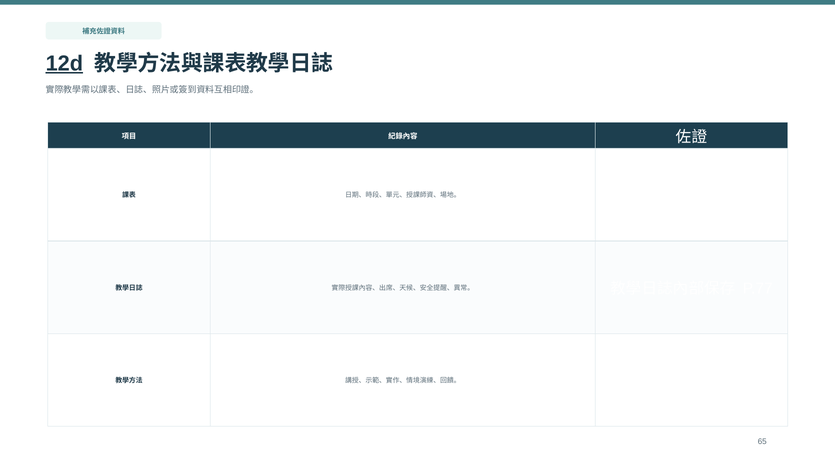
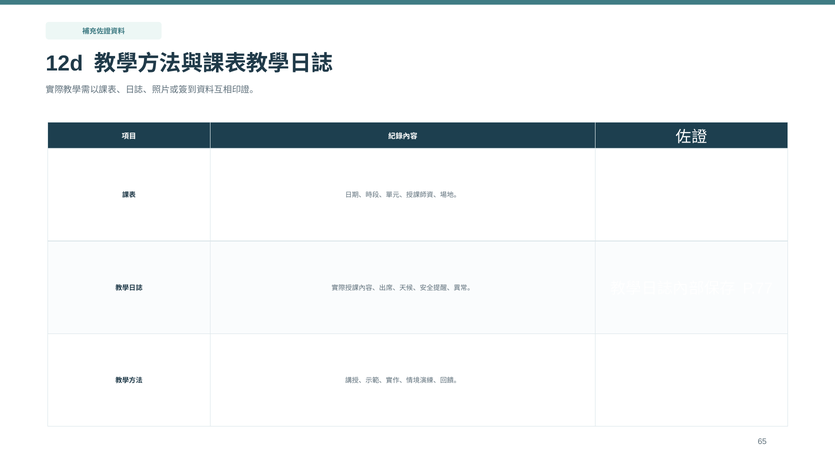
12d underline: present -> none (64, 63)
